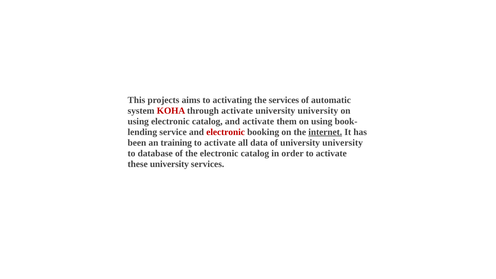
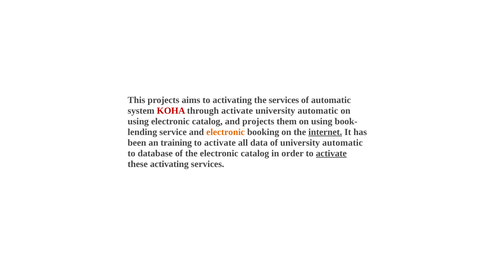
university: university -> automatic (318, 111)
and activate: activate -> projects (258, 121)
electronic colour: red -> orange (226, 132)
of university university: university -> automatic (343, 143)
activate underline: none -> present (331, 153)
these university: university -> activating (169, 164)
